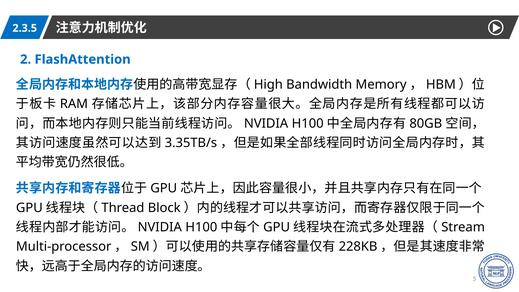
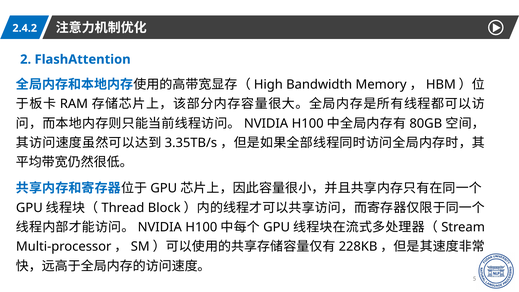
2.3.5: 2.3.5 -> 2.4.2 (25, 28)
